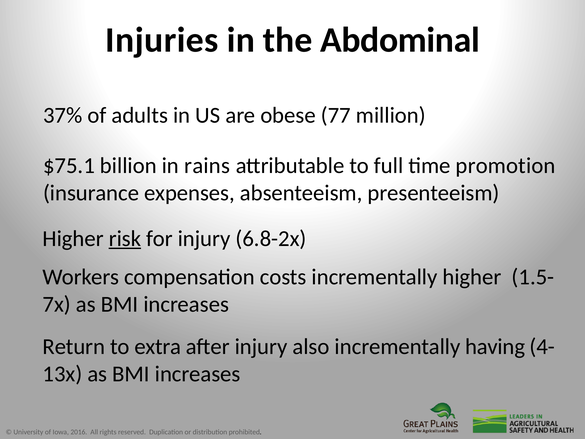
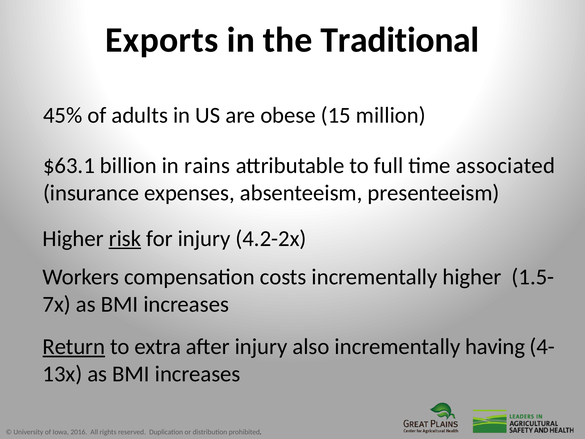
Injuries: Injuries -> Exports (162, 40)
Abdominal: Abdominal -> Traditional (400, 40)
37%: 37% -> 45% (63, 115)
77: 77 -> 15 (336, 115)
$75.1: $75.1 -> $63.1 (69, 165)
promotion: promotion -> associated (505, 165)
6.8-2x: 6.8-2x -> 4.2-2x (271, 238)
Return underline: none -> present (74, 347)
